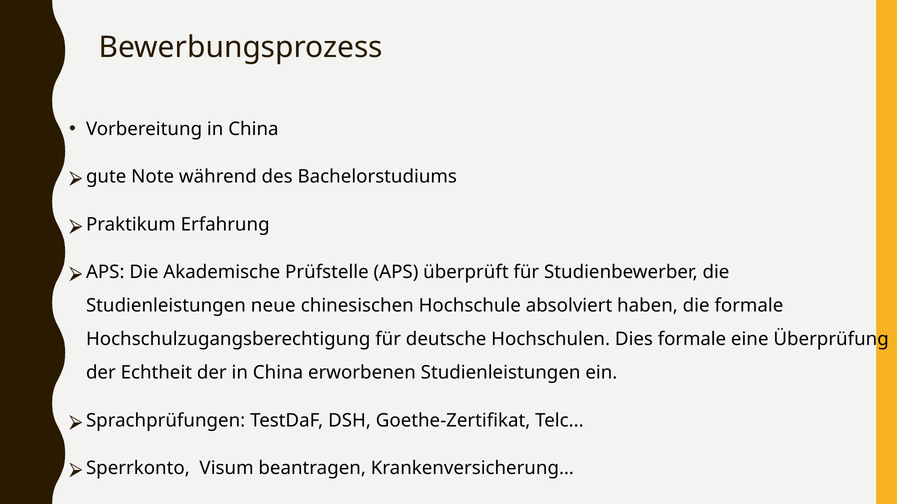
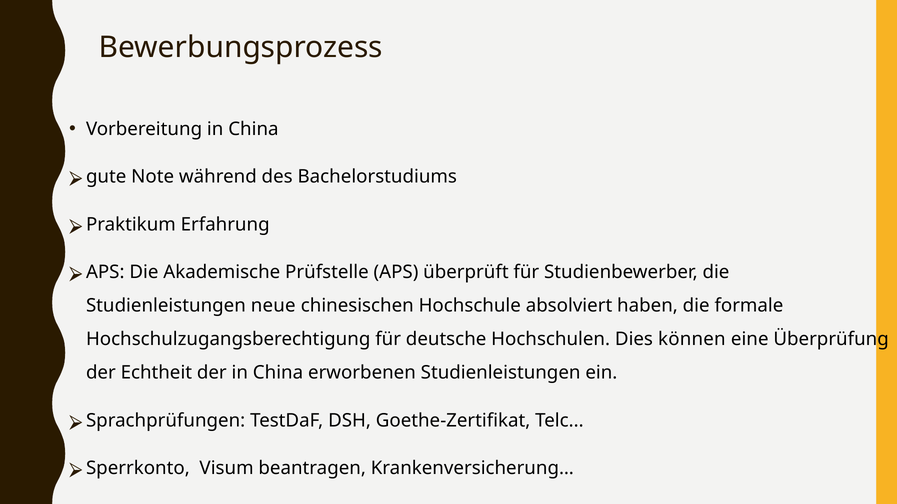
Dies formale: formale -> können (692, 340)
